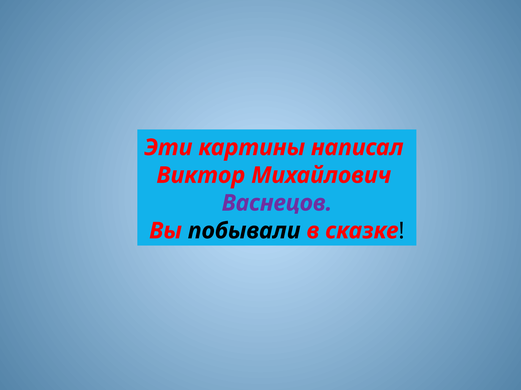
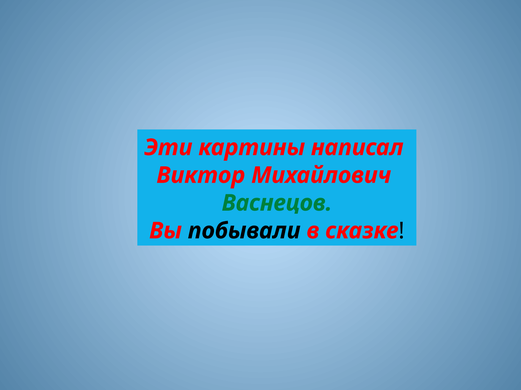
Васнецов colour: purple -> green (277, 203)
